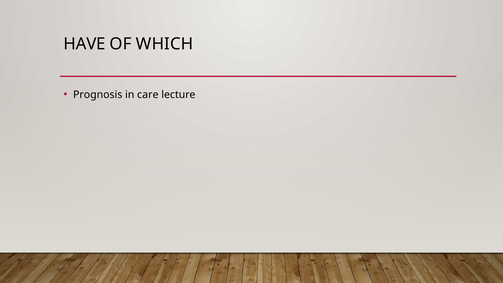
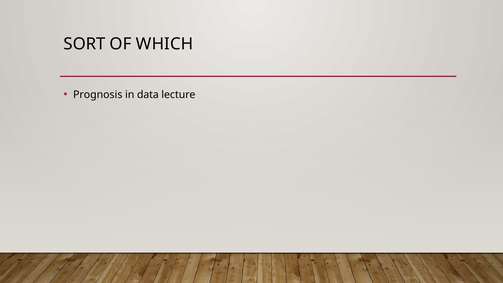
HAVE: HAVE -> SORT (85, 44)
care: care -> data (148, 95)
